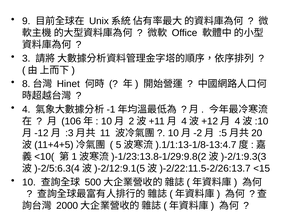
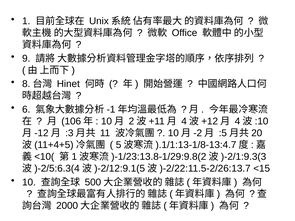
9: 9 -> 1 (26, 21)
3: 3 -> 9 (26, 58)
4: 4 -> 6 (26, 110)
